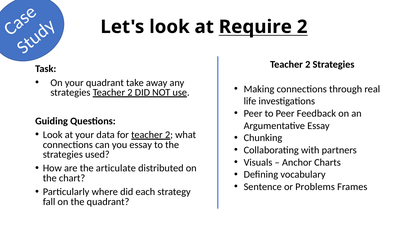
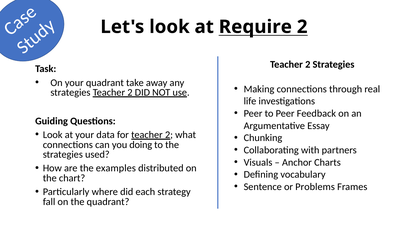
you essay: essay -> doing (141, 145)
articulate: articulate -> examples (116, 169)
